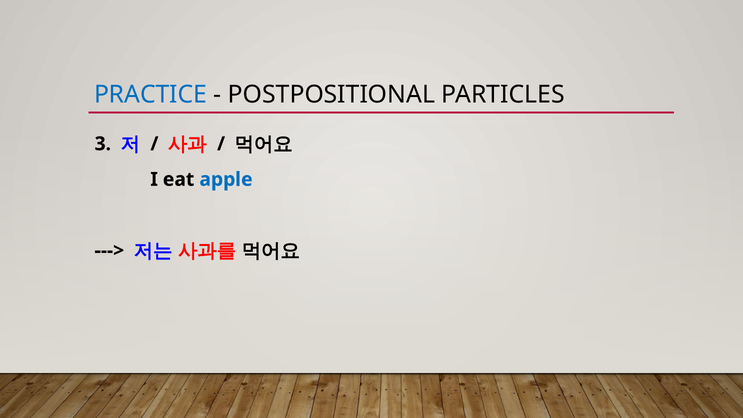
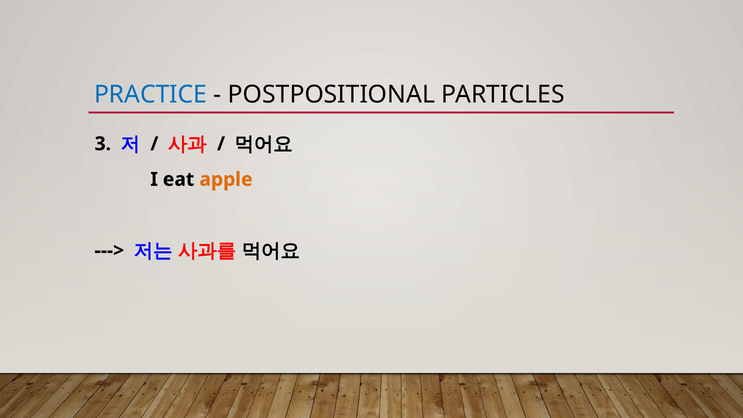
apple colour: blue -> orange (226, 179)
